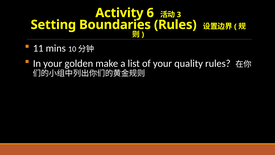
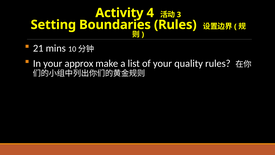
6: 6 -> 4 (150, 13)
11: 11 -> 21 (38, 48)
golden: golden -> approx (79, 63)
